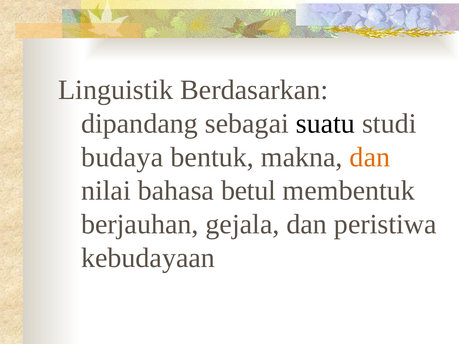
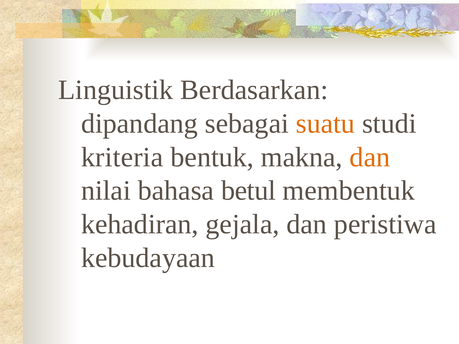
suatu colour: black -> orange (325, 124)
budaya: budaya -> kriteria (122, 157)
berjauhan: berjauhan -> kehadiran (140, 225)
